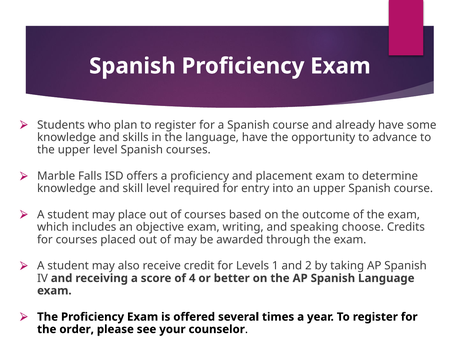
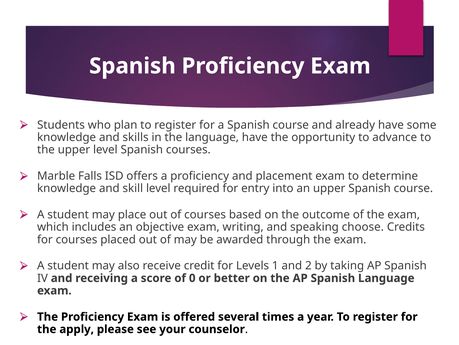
4: 4 -> 0 (192, 278)
order: order -> apply (77, 329)
